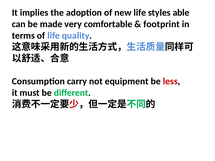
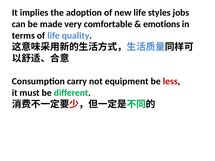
able: able -> jobs (181, 13)
footprint: footprint -> emotions (162, 24)
